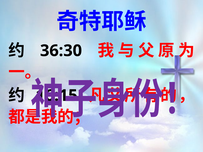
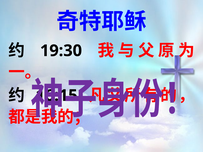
36:30: 36:30 -> 19:30 (61, 51)
